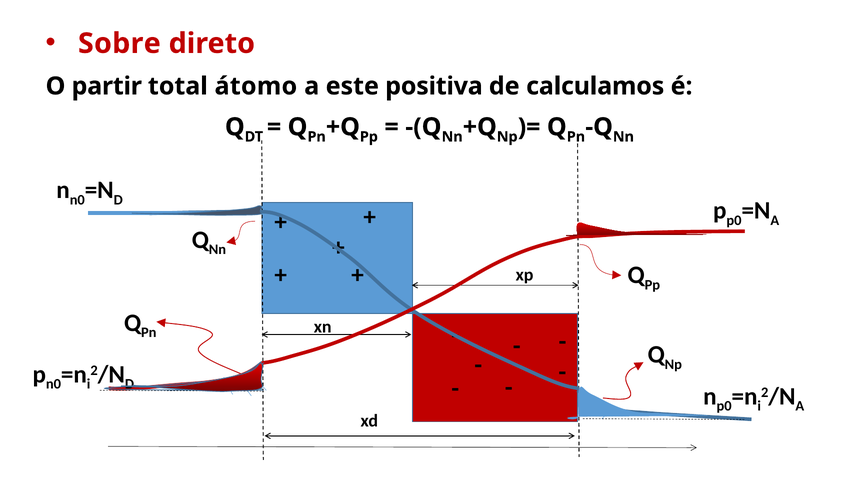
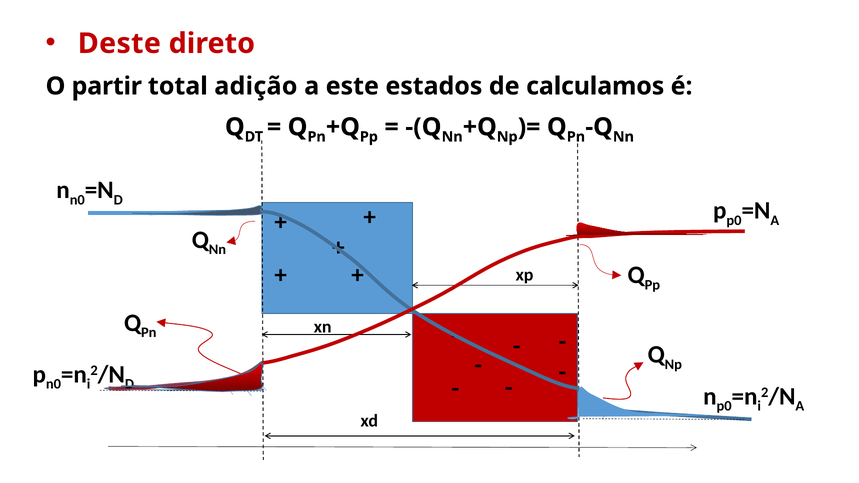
Sobre: Sobre -> Deste (119, 43)
átomo: átomo -> adição (256, 86)
positiva: positiva -> estados (434, 86)
